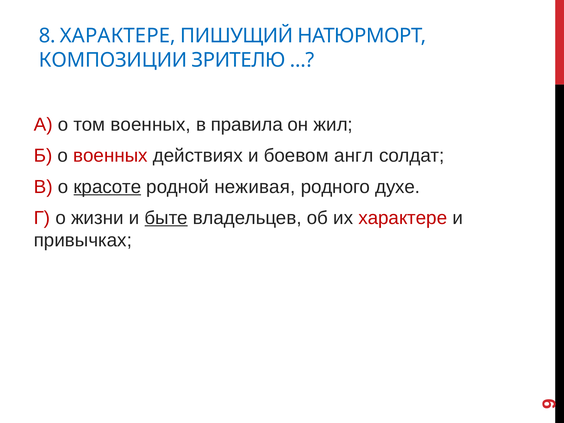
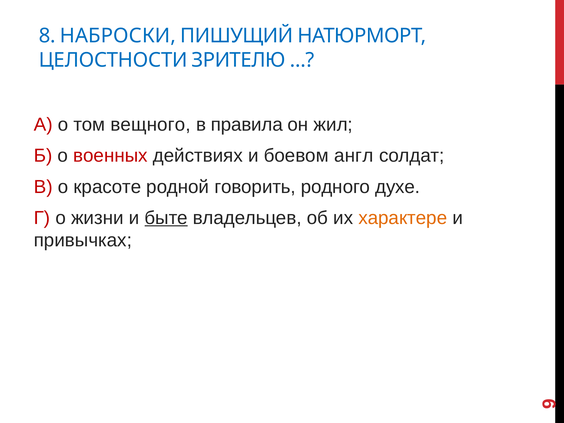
8 ХАРАКТЕРЕ: ХАРАКТЕРЕ -> НАБРОСКИ (118, 36)
КОМПОЗИЦИИ: КОМПОЗИЦИИ -> ЦЕЛОСТНОСТИ (113, 60)
том военных: военных -> вещного (151, 125)
красоте underline: present -> none (107, 187)
неживая: неживая -> говорить (255, 187)
характере colour: red -> orange (403, 218)
